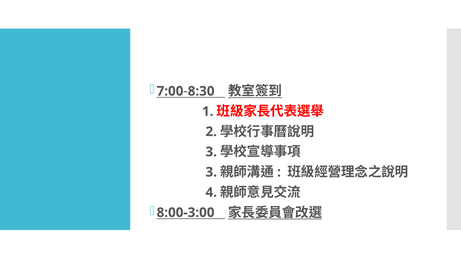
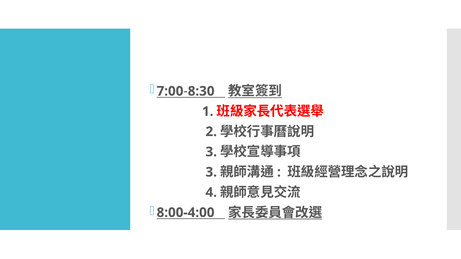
8:00-3:00: 8:00-3:00 -> 8:00-4:00 (186, 213)
